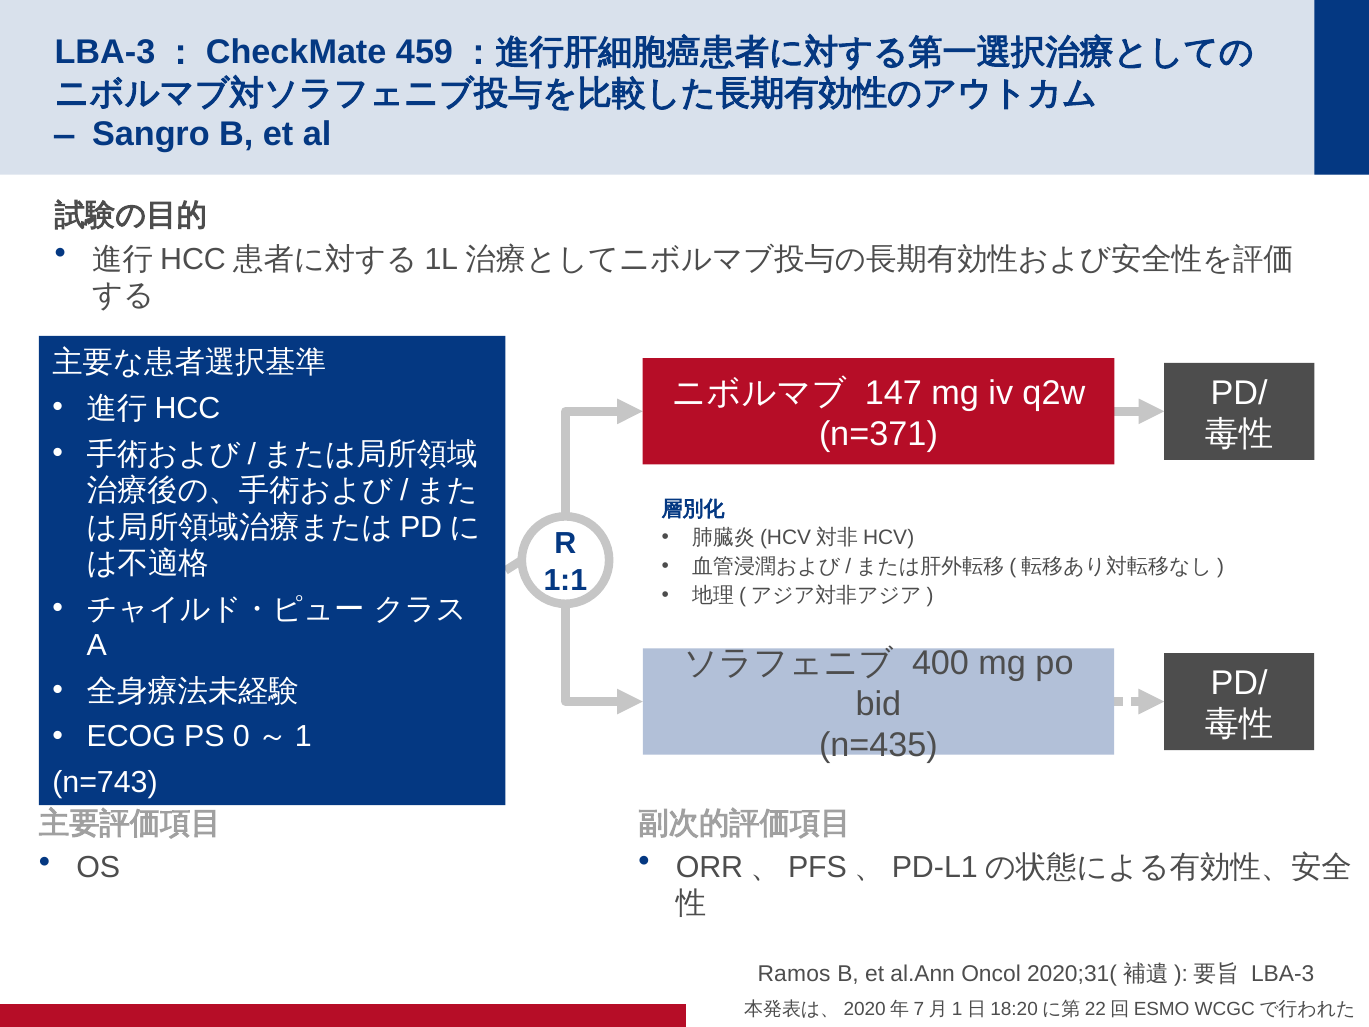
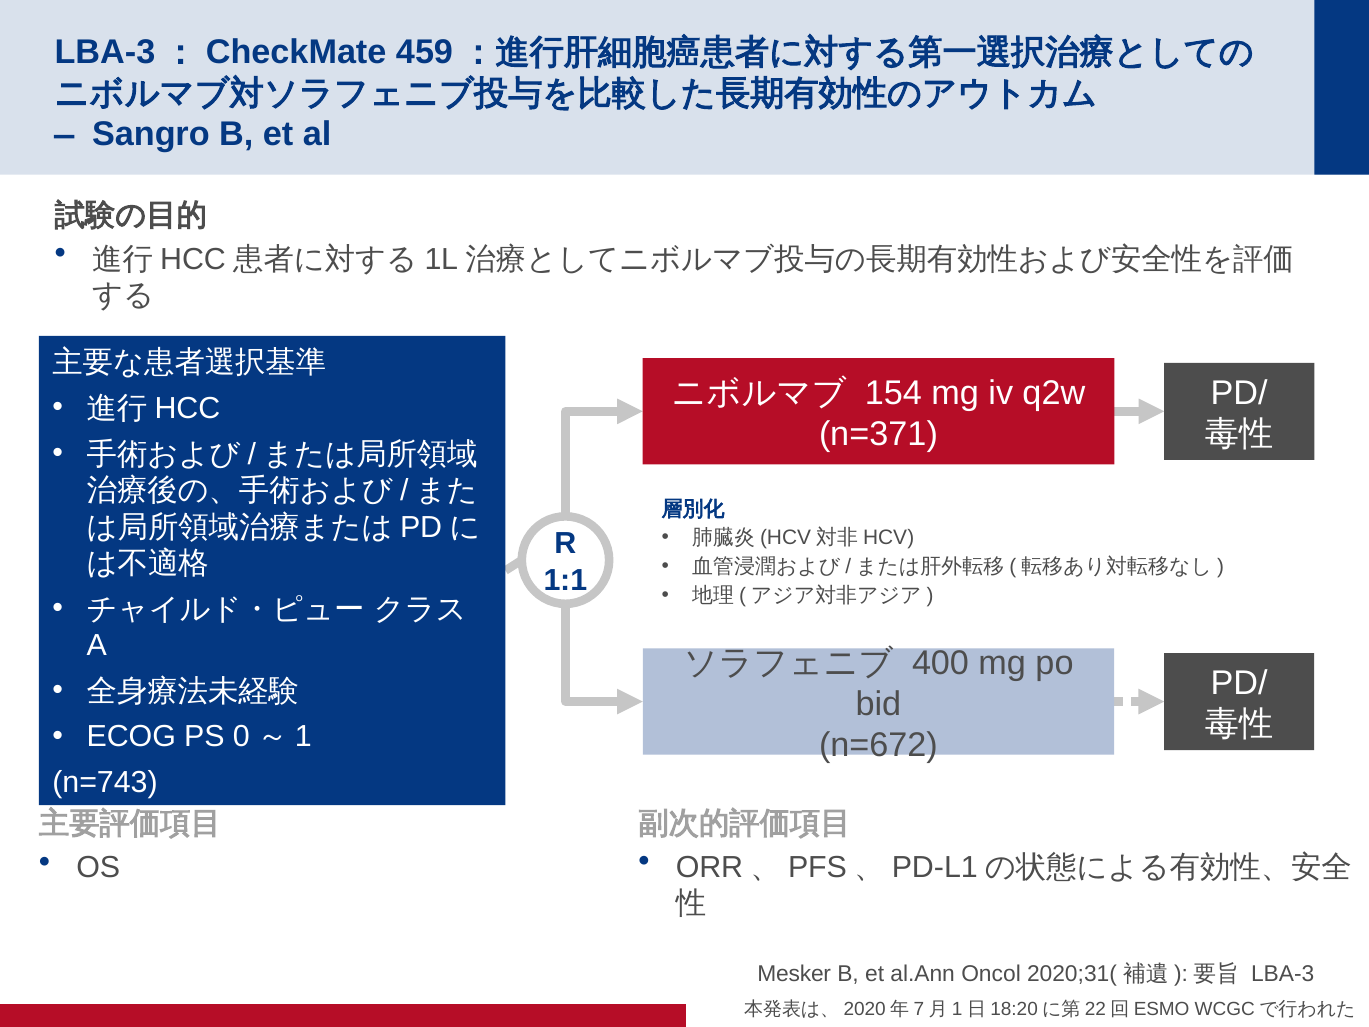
147: 147 -> 154 (893, 393)
n=435: n=435 -> n=672 (878, 745)
Ramos: Ramos -> Mesker (794, 973)
